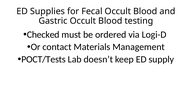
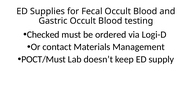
POCT/Tests: POCT/Tests -> POCT/Must (44, 59)
